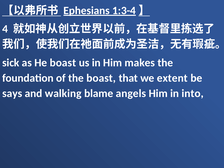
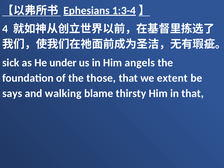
He boast: boast -> under (63, 63)
makes: makes -> angels (140, 63)
the boast: boast -> those (101, 78)
angels: angels -> thirsty (131, 93)
in into: into -> that (193, 93)
